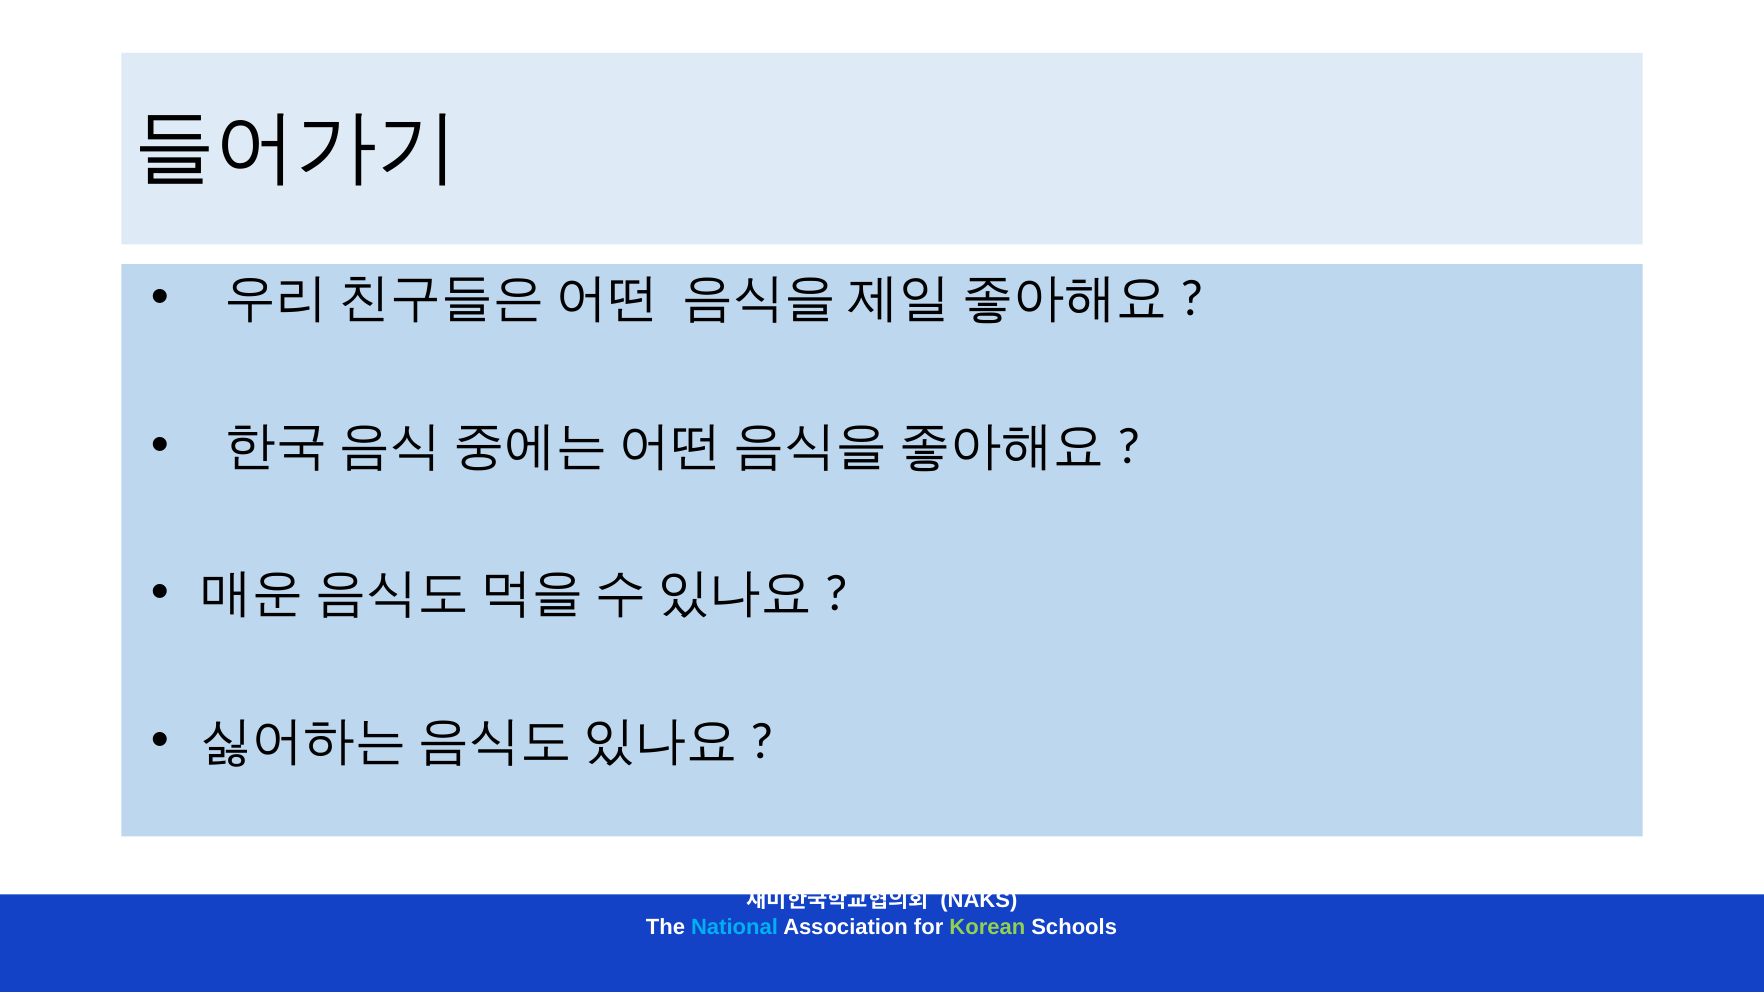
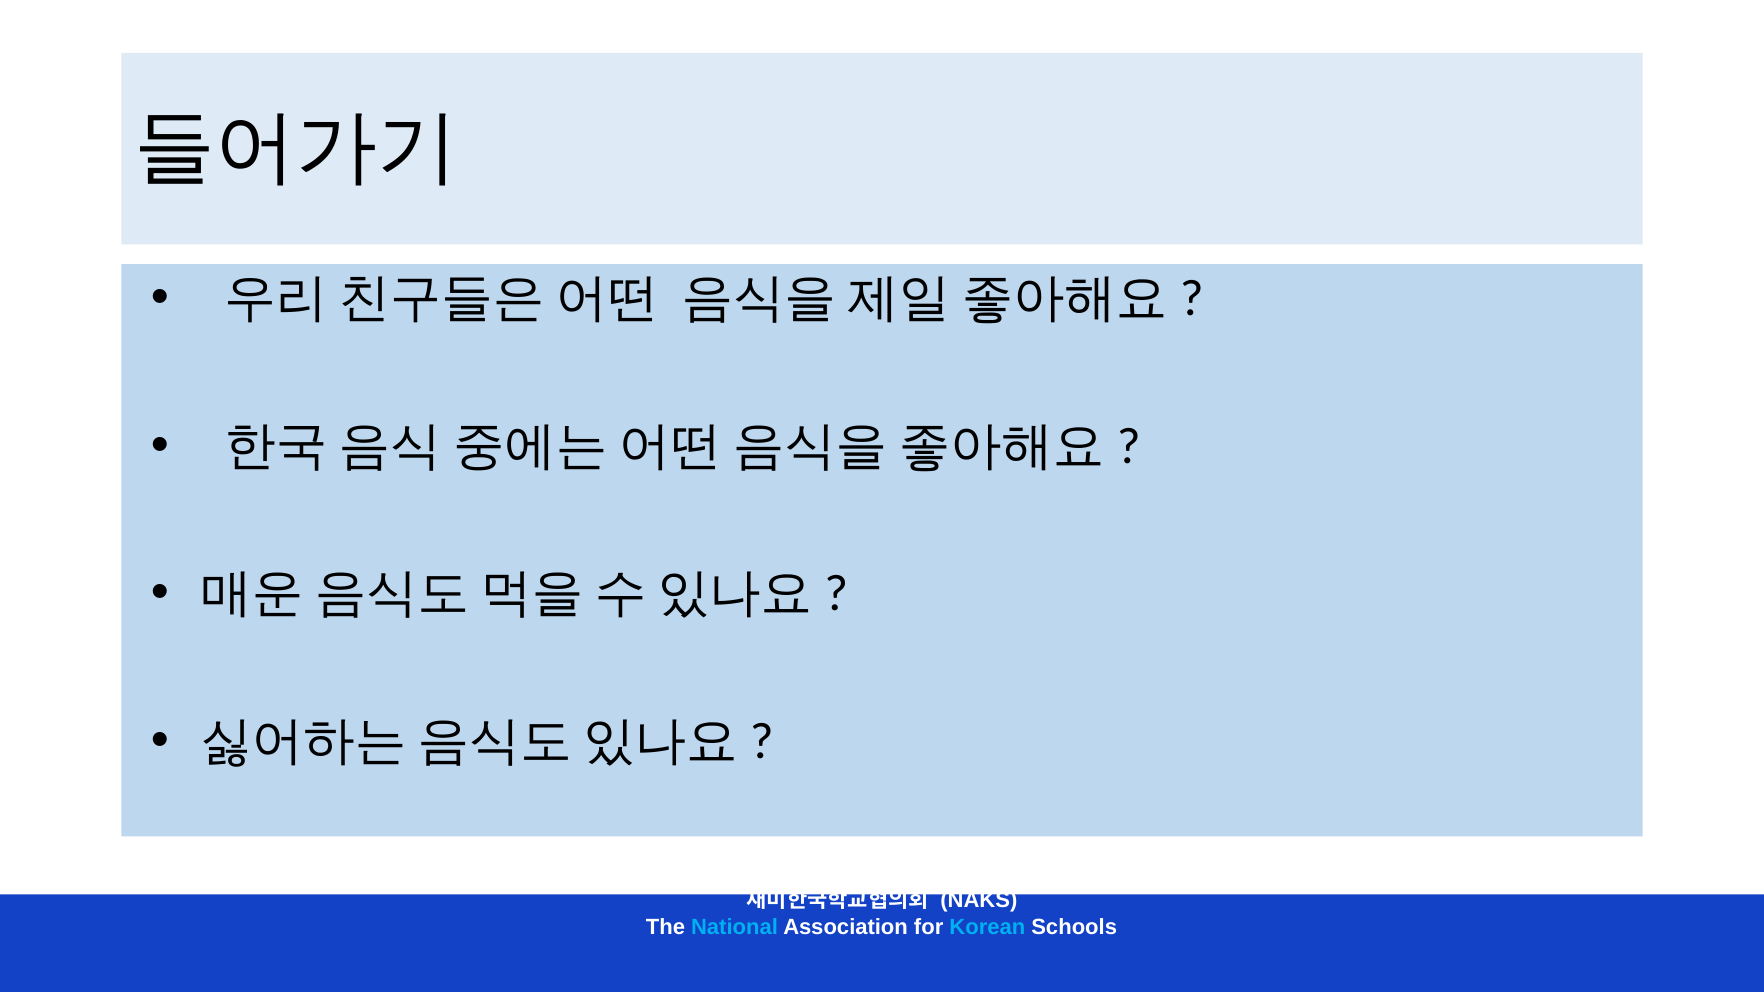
Korean colour: light green -> light blue (987, 927)
